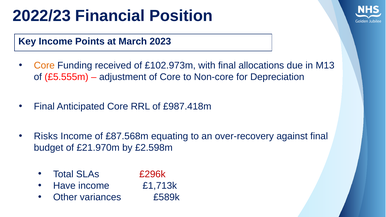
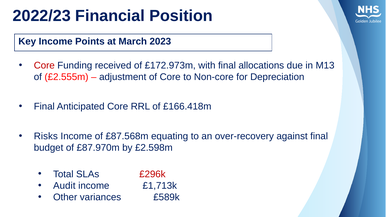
Core colour: orange -> red (44, 65)
£102.973m: £102.973m -> £172.973m (170, 65)
£5.555m: £5.555m -> £2.555m (66, 77)
£987.418m: £987.418m -> £166.418m (187, 107)
£21.970m: £21.970m -> £87.970m (98, 148)
Have: Have -> Audit (64, 186)
